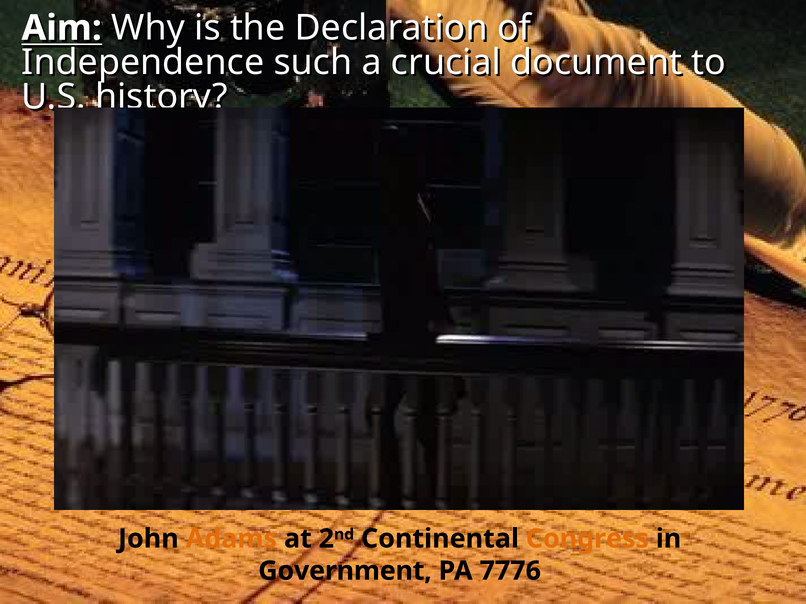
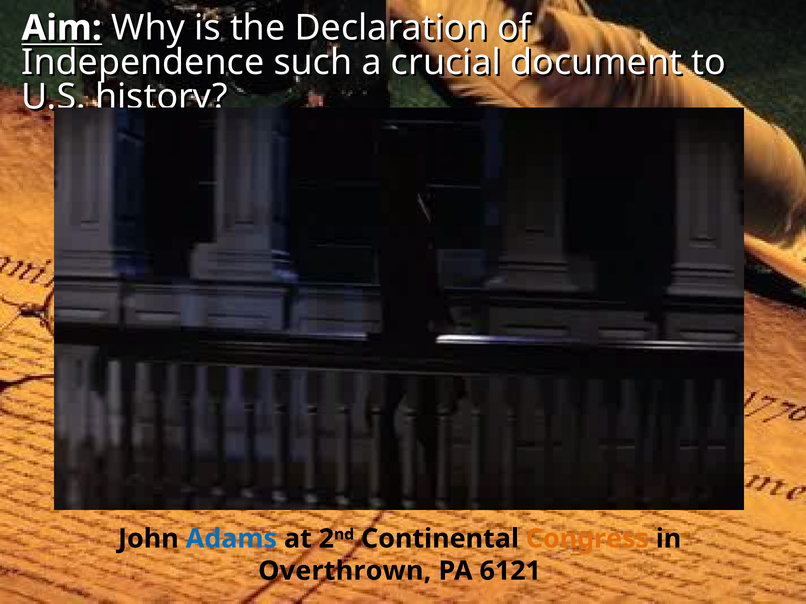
Adams colour: orange -> blue (231, 539)
Government: Government -> Overthrown (345, 571)
7776: 7776 -> 6121 (510, 571)
